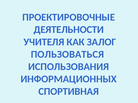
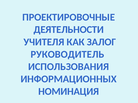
ПОЛЬЗОВАТЬСЯ: ПОЛЬЗОВАТЬСЯ -> РУКОВОДИТЕЛЬ (67, 55)
СПОРТИВНАЯ: СПОРТИВНАЯ -> НОМИНАЦИЯ (69, 92)
